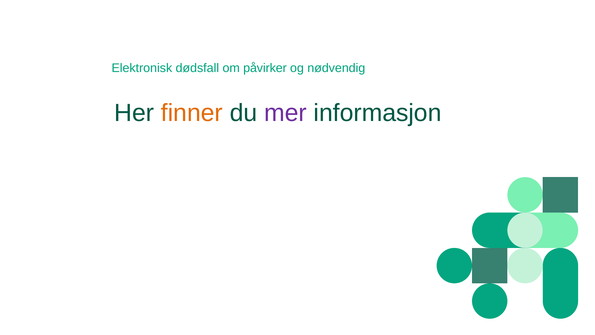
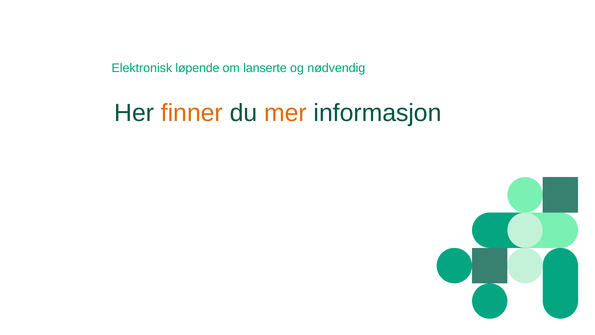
dødsfall: dødsfall -> løpende (197, 68)
påvirker: påvirker -> lanserte (265, 68)
mer colour: purple -> orange (285, 113)
